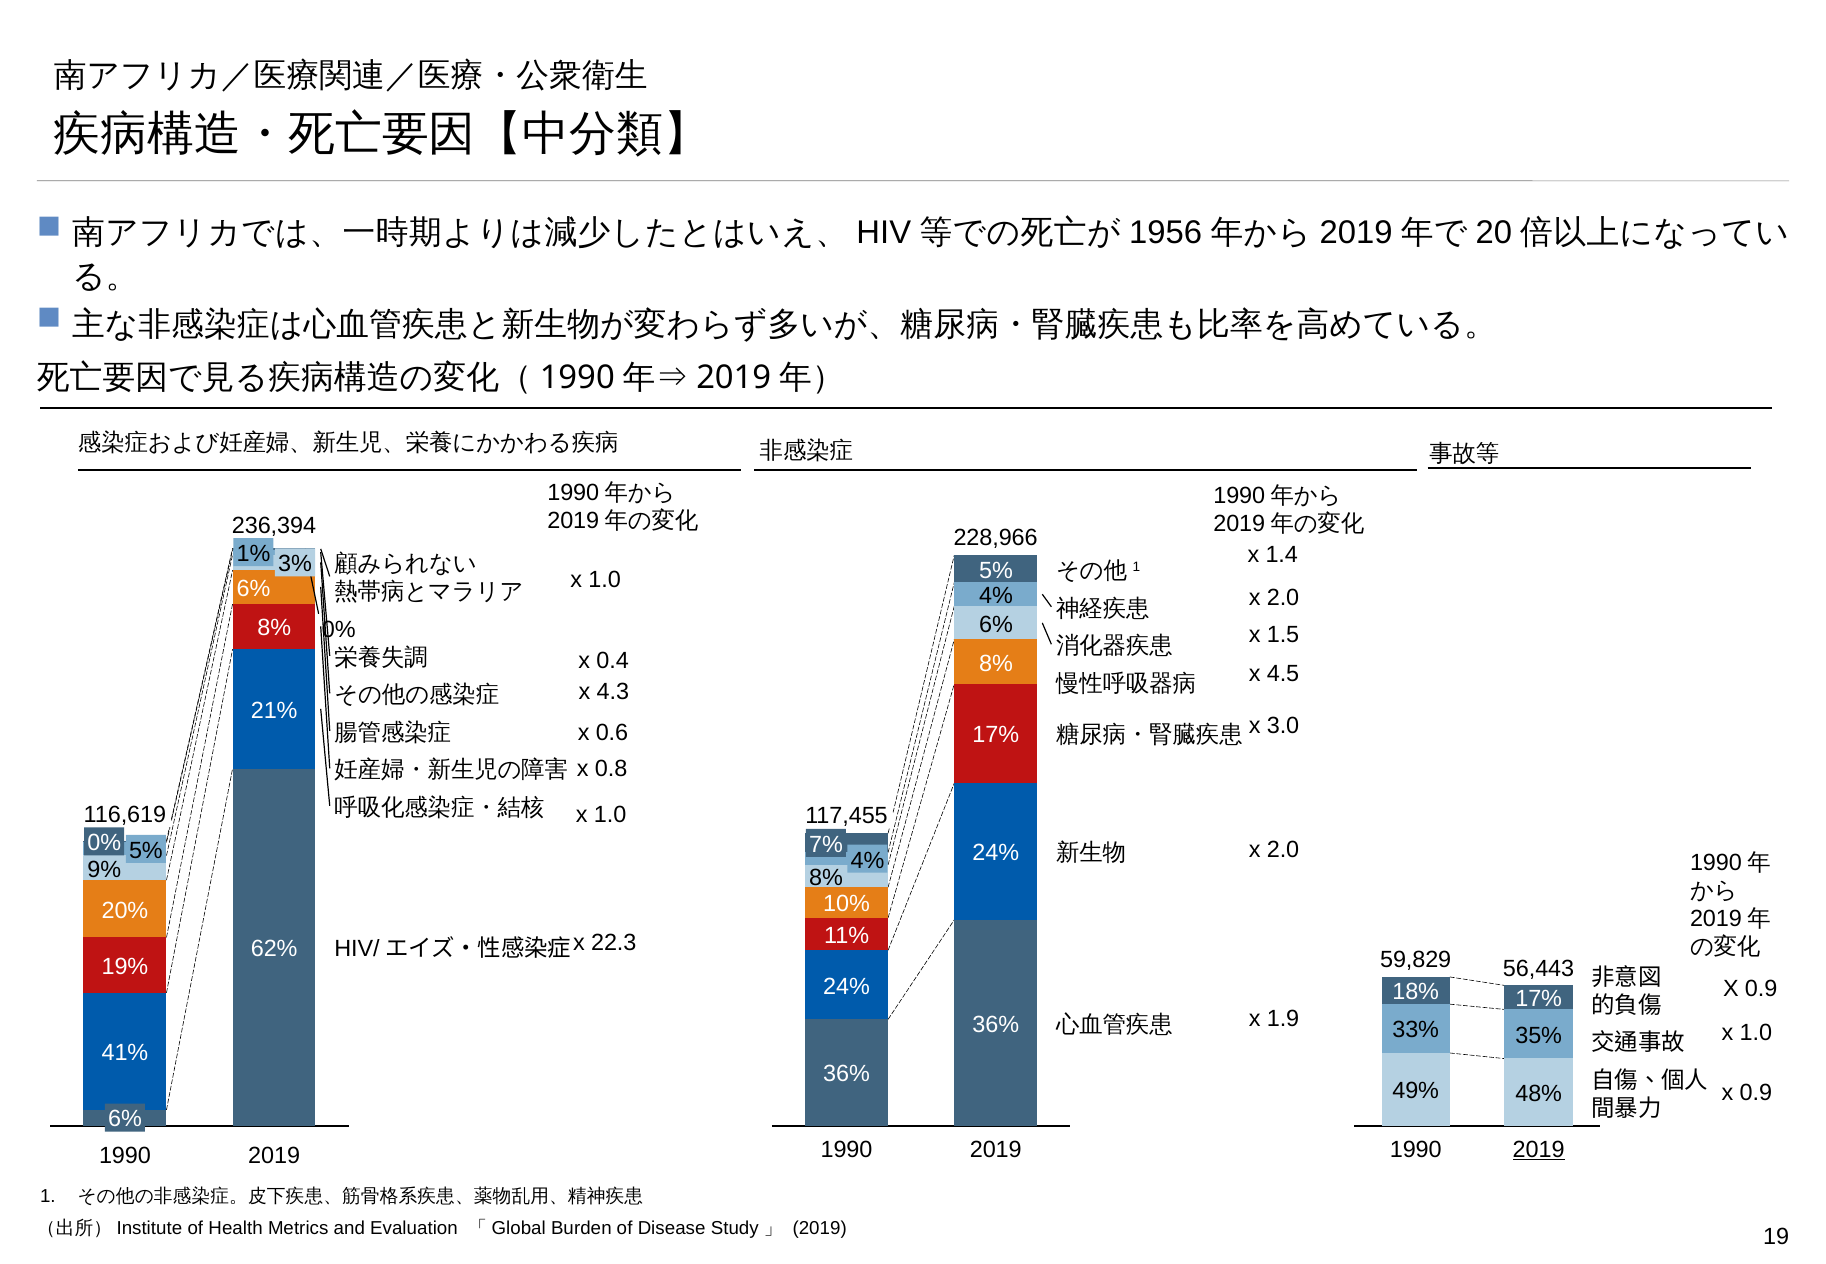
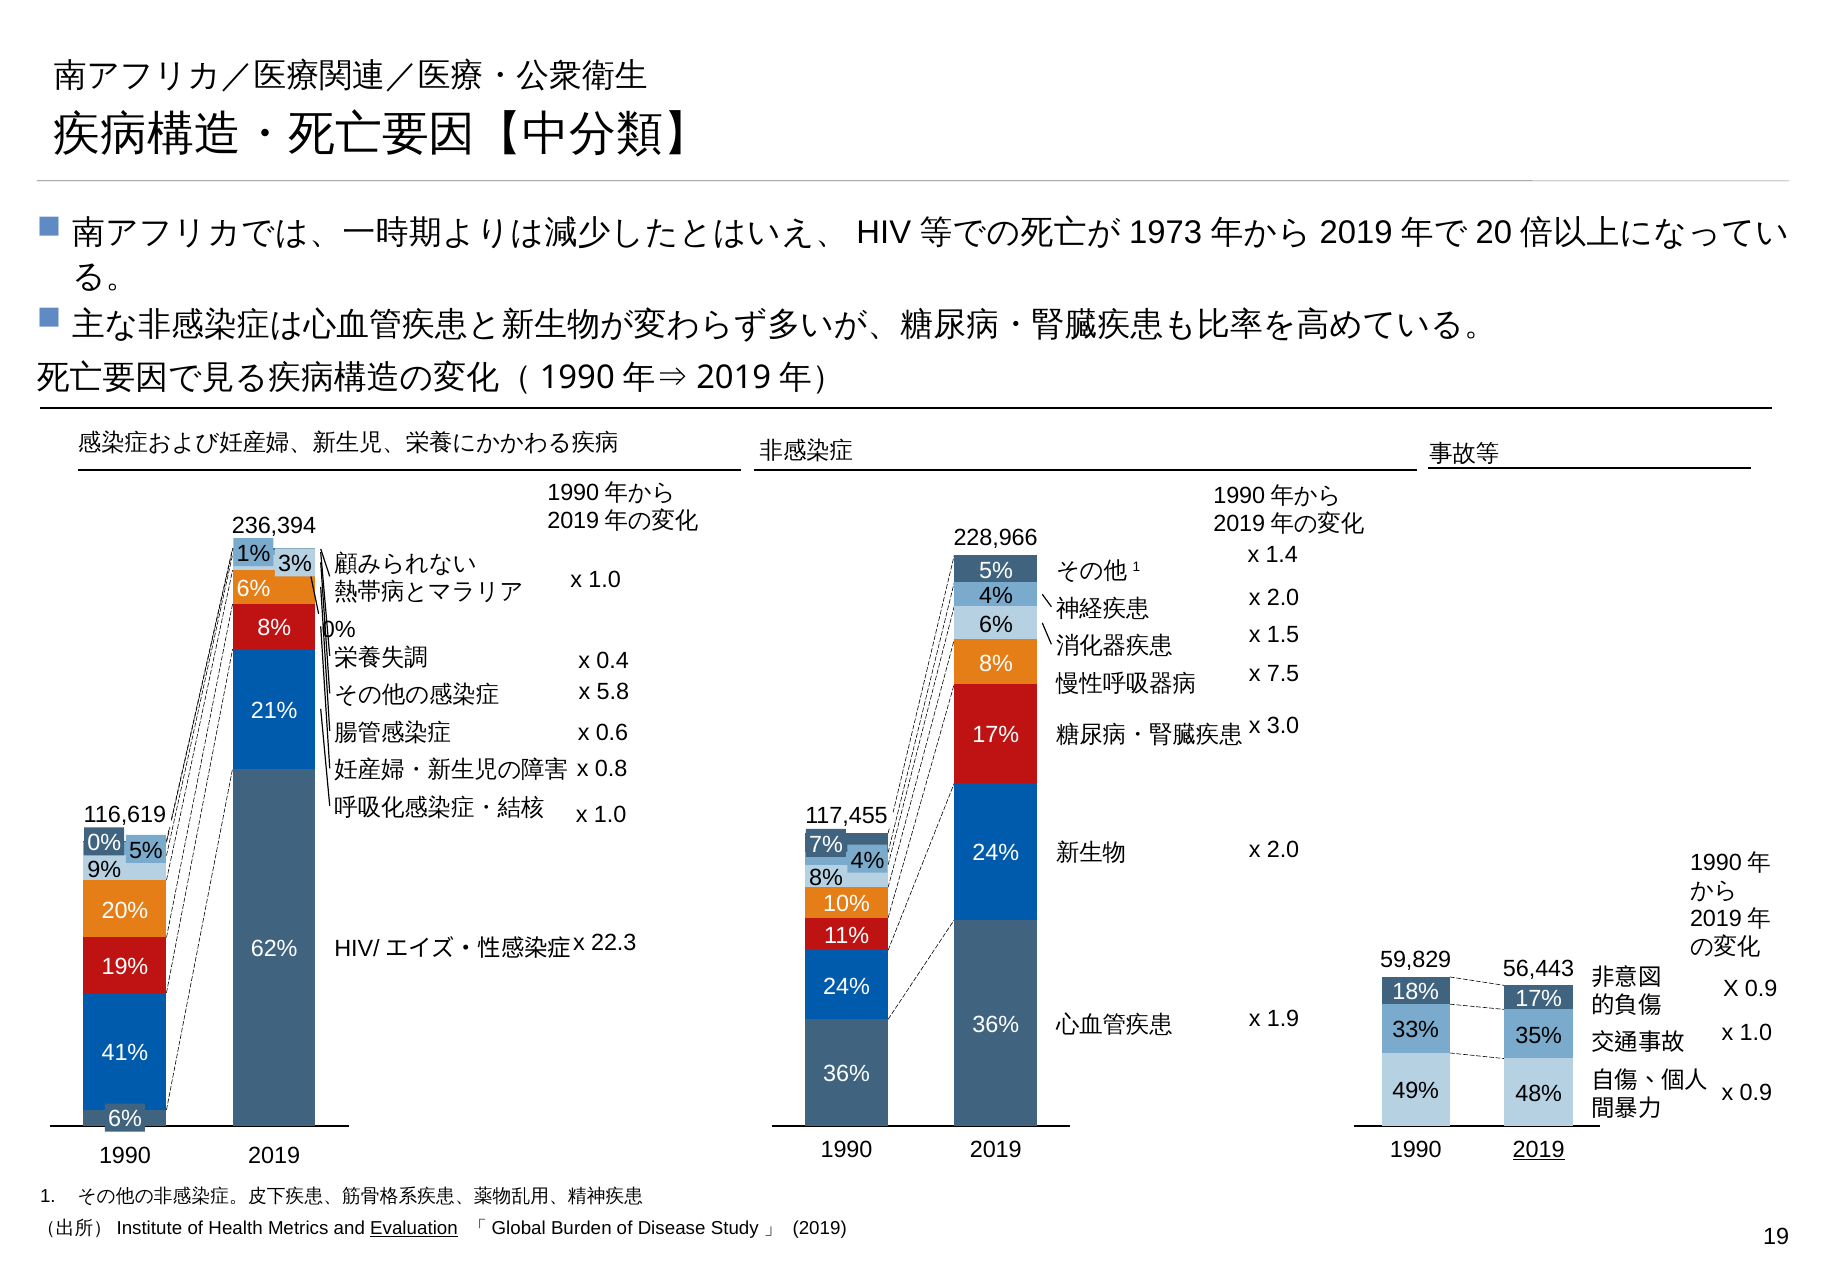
1956: 1956 -> 1973 (1166, 233)
4.5: 4.5 -> 7.5 (1283, 674)
4.3: 4.3 -> 5.8 (613, 692)
Evaluation underline: none -> present (414, 1229)
